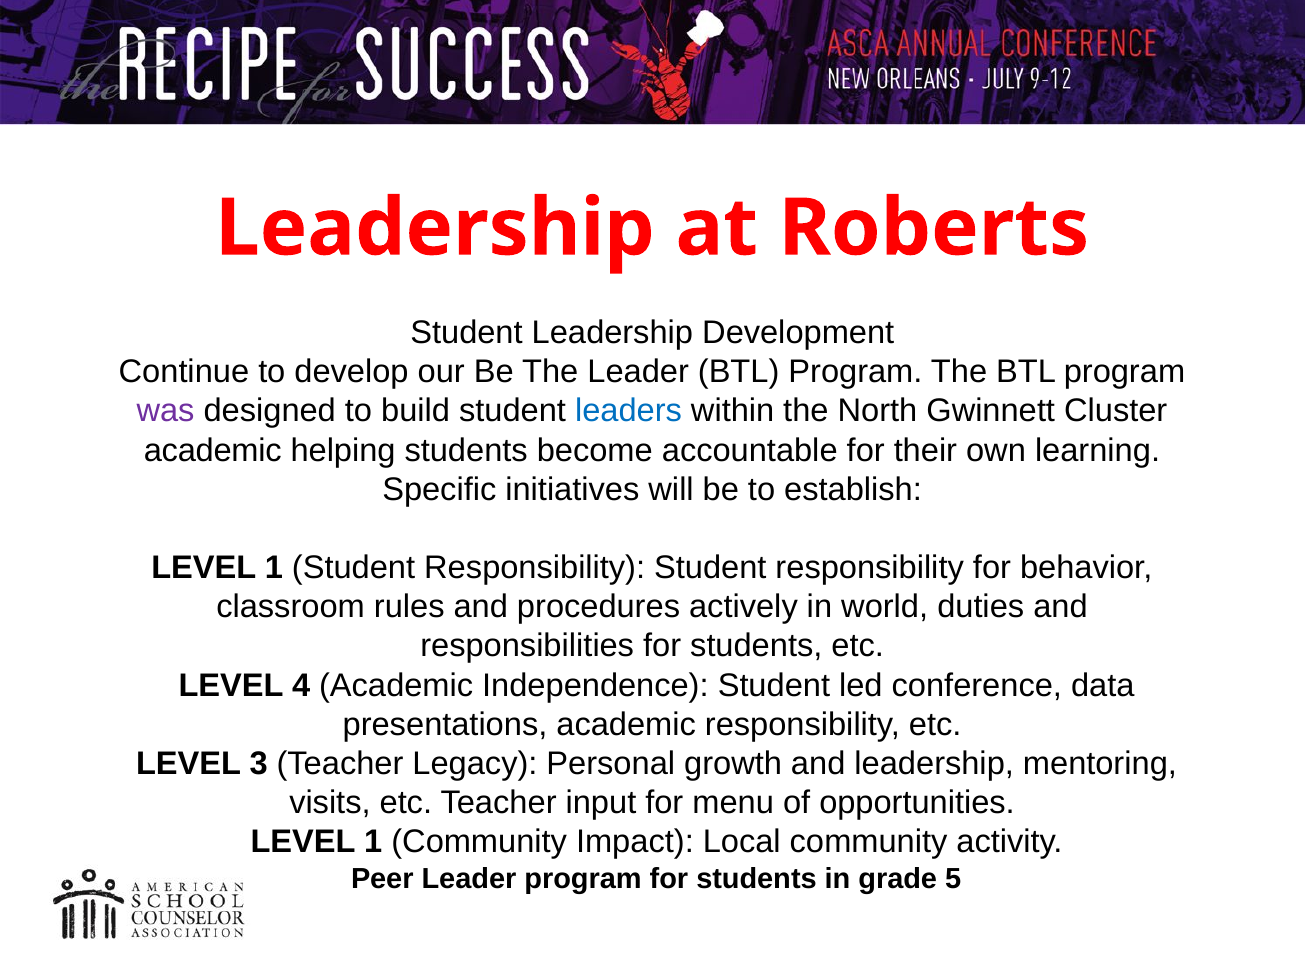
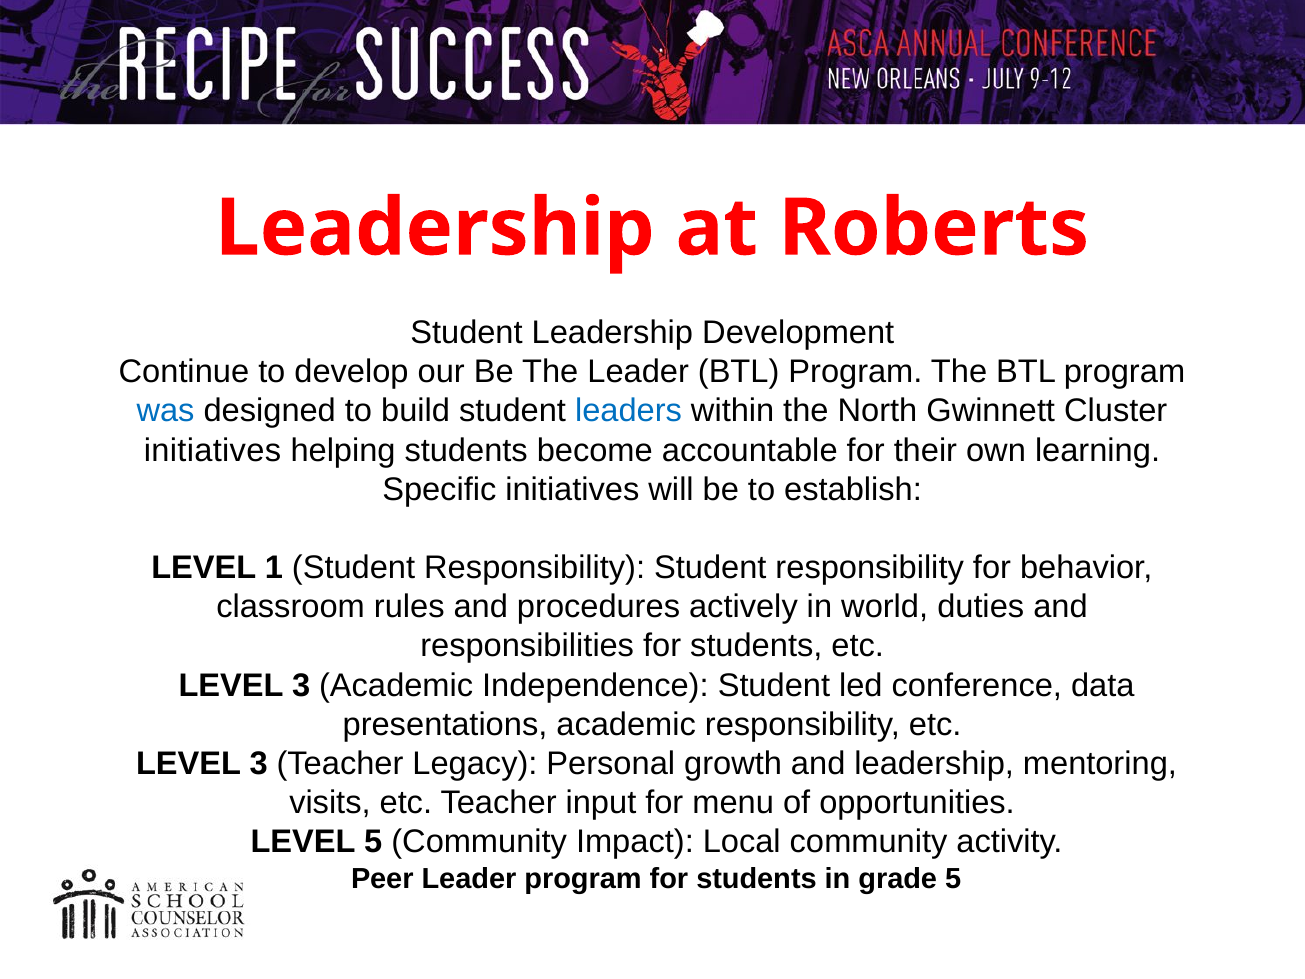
was colour: purple -> blue (166, 411)
academic: academic -> initiatives (212, 450)
4: 4 -> 3 (301, 685)
1: 1 -> 5 (373, 842)
